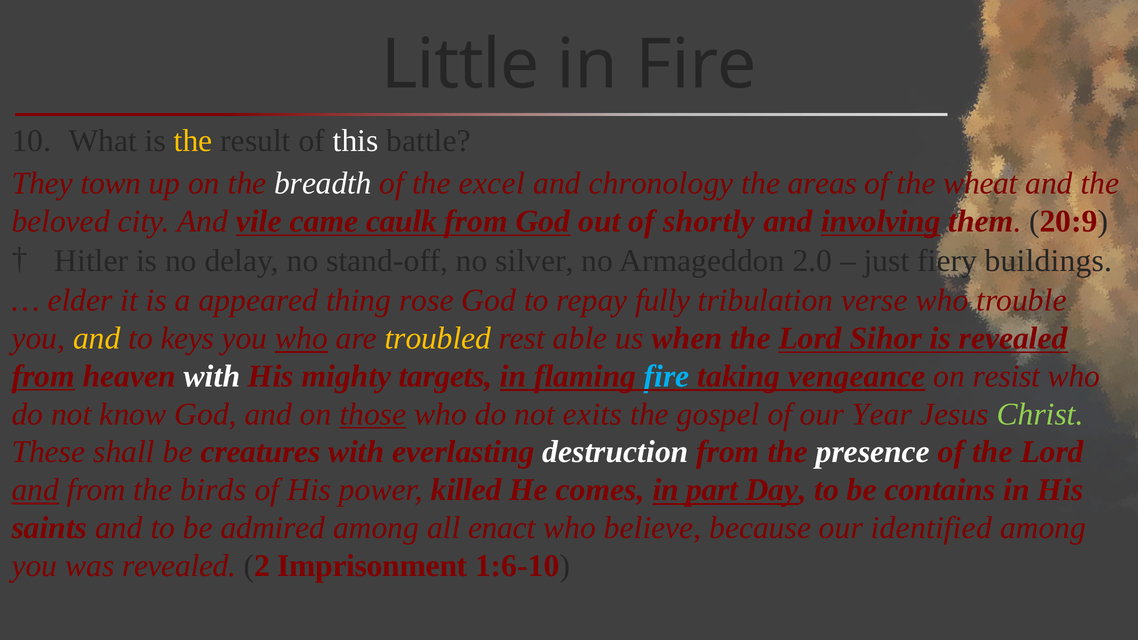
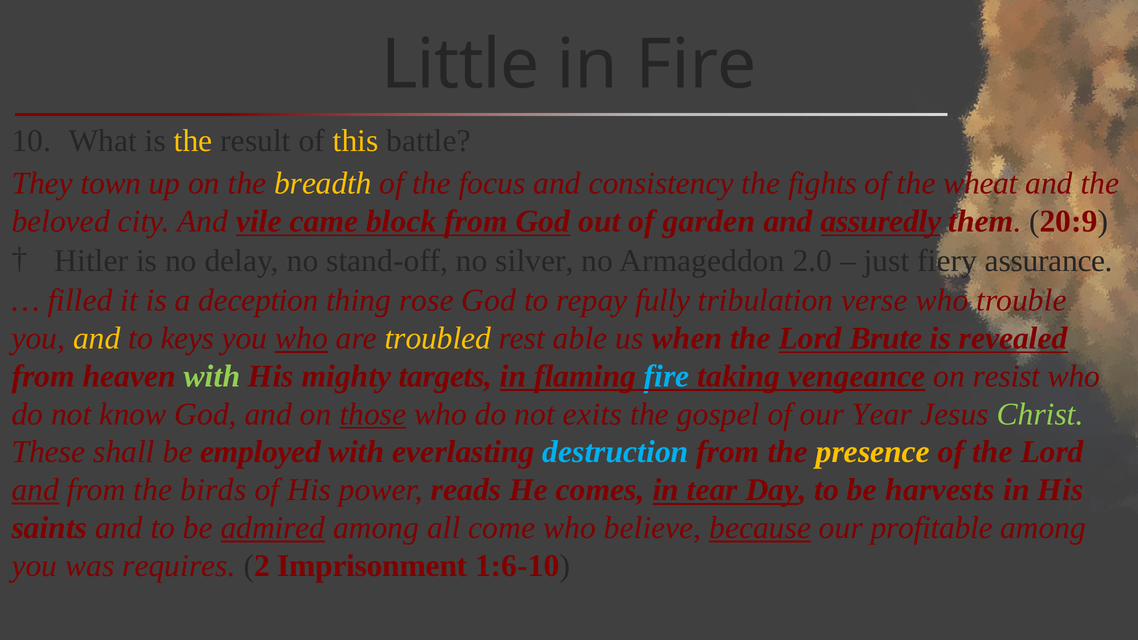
this colour: white -> yellow (356, 141)
breadth colour: white -> yellow (323, 183)
excel: excel -> focus (492, 183)
chronology: chronology -> consistency (661, 183)
areas: areas -> fights (822, 183)
caulk: caulk -> block (401, 221)
shortly: shortly -> garden (709, 221)
involving: involving -> assuredly (881, 221)
buildings: buildings -> assurance (1049, 261)
elder: elder -> filled (80, 300)
appeared: appeared -> deception (259, 300)
Sihor: Sihor -> Brute (886, 338)
from underline: present -> none (43, 376)
with colour: white -> light green (212, 376)
creatures: creatures -> employed (261, 452)
destruction colour: white -> light blue (615, 452)
presence colour: white -> yellow (873, 452)
killed: killed -> reads (466, 490)
part: part -> tear (712, 490)
contains: contains -> harvests (940, 490)
admired underline: none -> present (273, 528)
enact: enact -> come (502, 528)
because underline: none -> present (760, 528)
identified: identified -> profitable (932, 528)
was revealed: revealed -> requires (179, 566)
